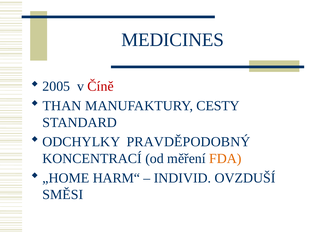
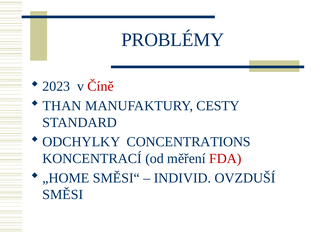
MEDICINES: MEDICINES -> PROBLÉMY (173, 40)
2005: 2005 -> 2023 (56, 86)
PRAVDĚPODOBNÝ: PRAVDĚPODOBNÝ -> CONCENTRATIONS (189, 142)
FDA colour: orange -> red (225, 159)
HARM“: HARM“ -> SMĚSI“ (116, 178)
